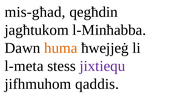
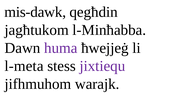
mis-għad: mis-għad -> mis-dawk (35, 12)
huma colour: orange -> purple (61, 48)
qaddis: qaddis -> warajk (97, 84)
